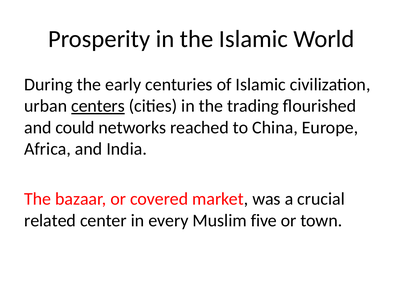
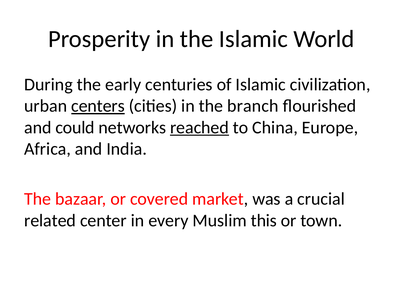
trading: trading -> branch (253, 106)
reached underline: none -> present (199, 128)
five: five -> this (264, 221)
